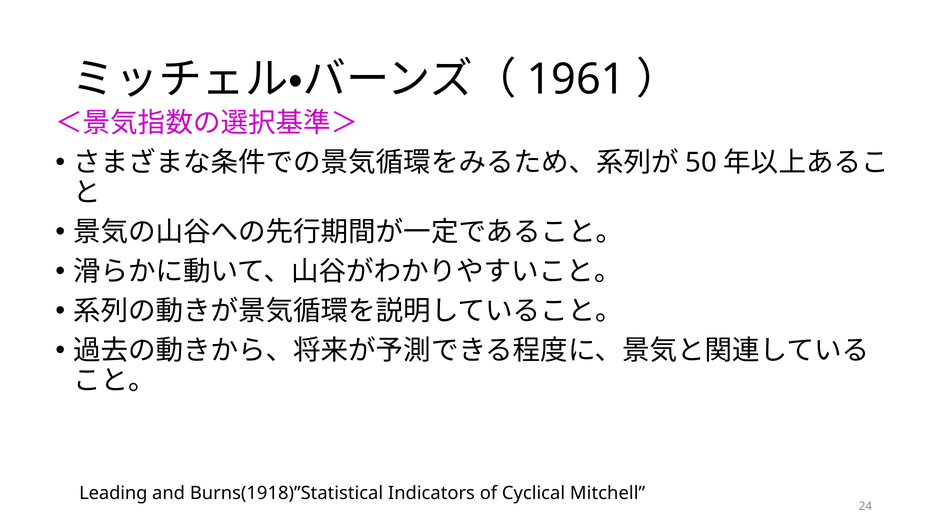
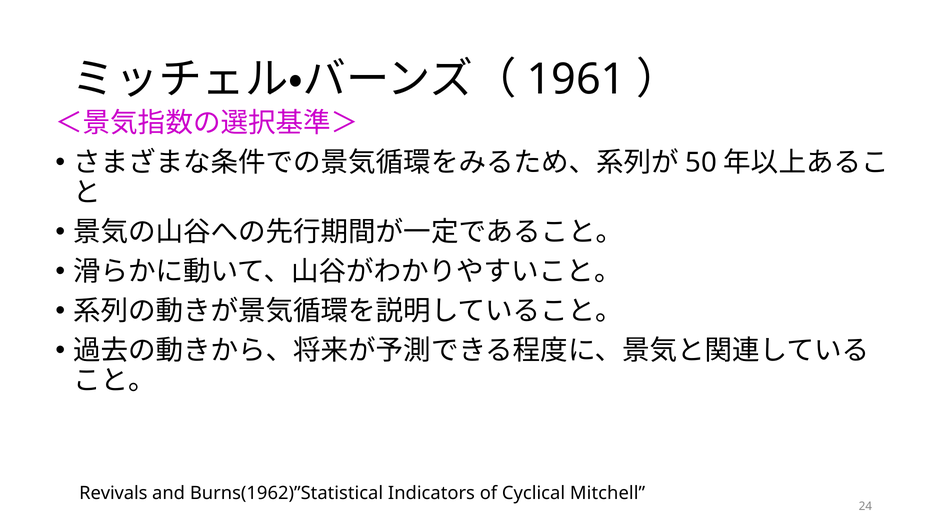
Leading: Leading -> Revivals (113, 493)
Burns(1918)”Statistical: Burns(1918)”Statistical -> Burns(1962)”Statistical (287, 493)
